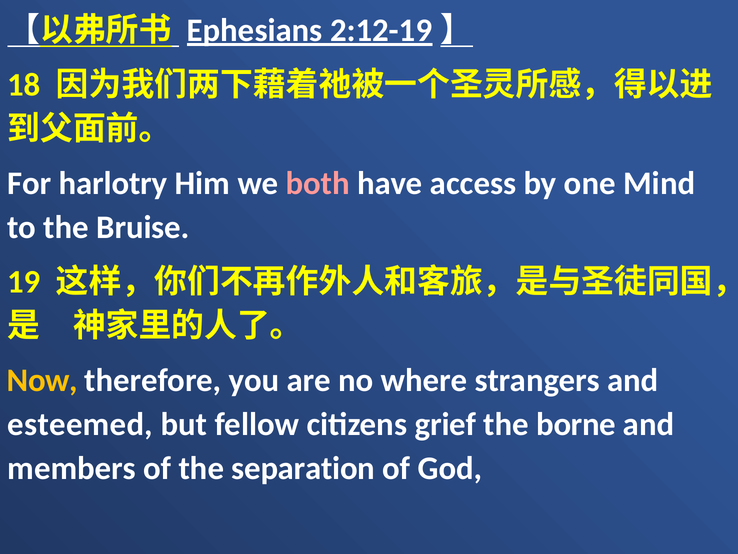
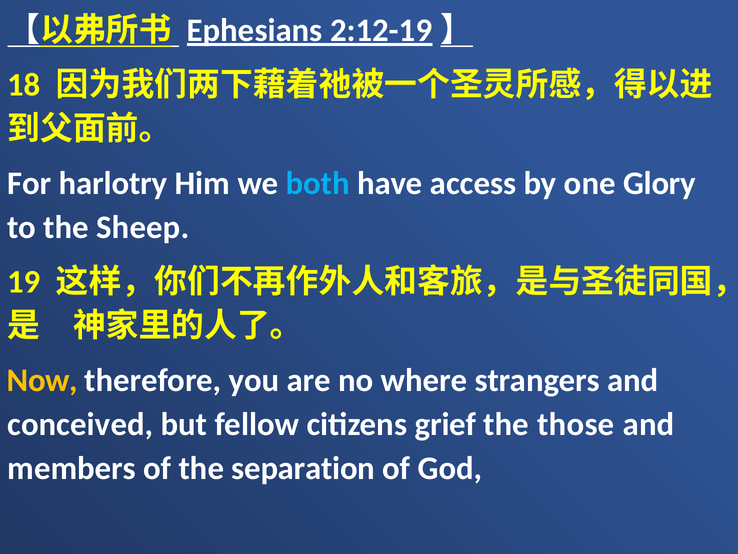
both colour: pink -> light blue (318, 183)
Mind: Mind -> Glory (659, 183)
Bruise: Bruise -> Sheep (143, 227)
esteemed: esteemed -> conceived (80, 424)
borne: borne -> those (576, 424)
